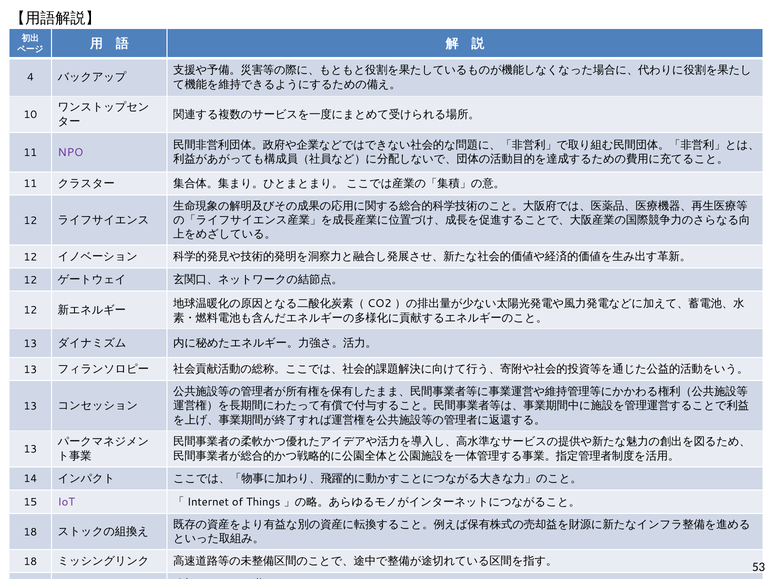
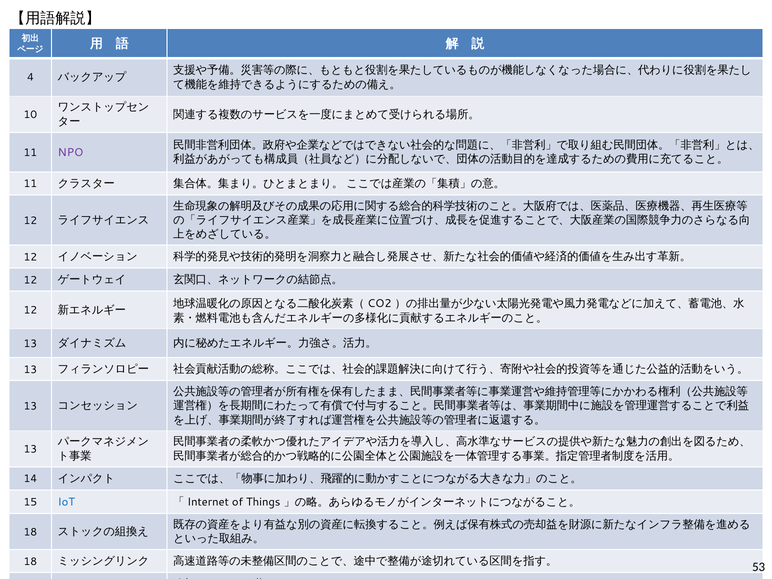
IoT colour: purple -> blue (66, 502)
